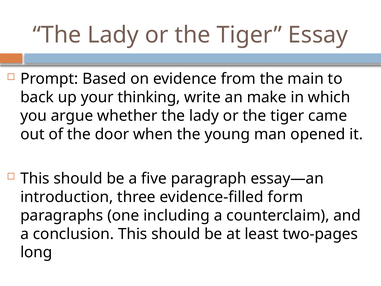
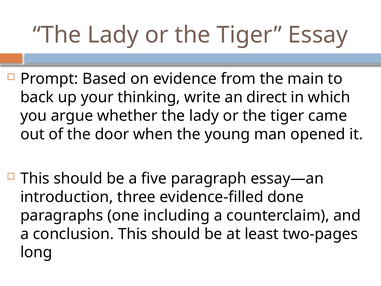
make: make -> direct (267, 97)
form: form -> done (286, 197)
